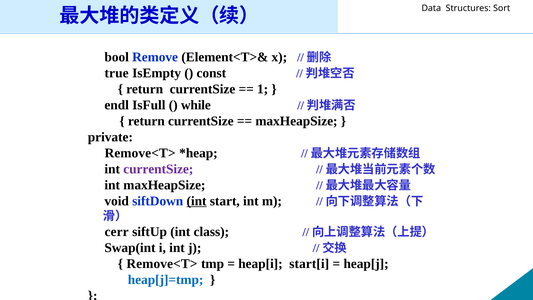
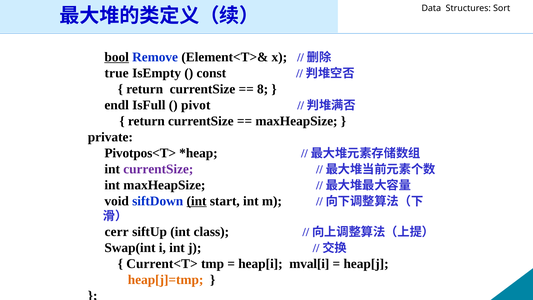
bool underline: none -> present (117, 57)
1: 1 -> 8 (263, 89)
while: while -> pivot (196, 105)
Remove<T>: Remove<T> -> Pivotpos<T> (140, 153)
Remove<T>: Remove<T> -> Current<T> (162, 263)
start[i: start[i -> mval[i (309, 263)
heap[j]=tmp colour: blue -> orange (166, 279)
